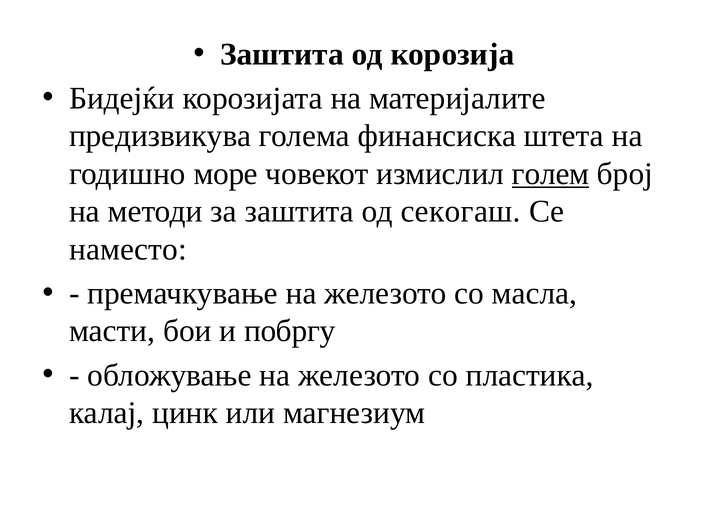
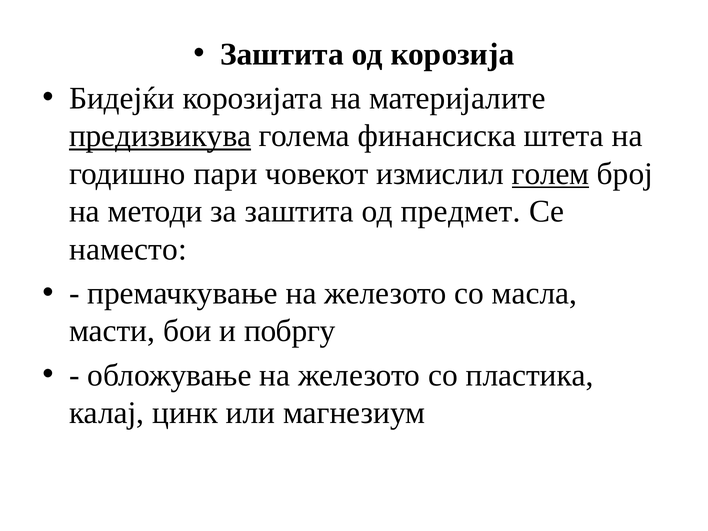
предизвикува underline: none -> present (160, 136)
море: море -> пари (225, 174)
секогаш: секогаш -> предмет (461, 211)
